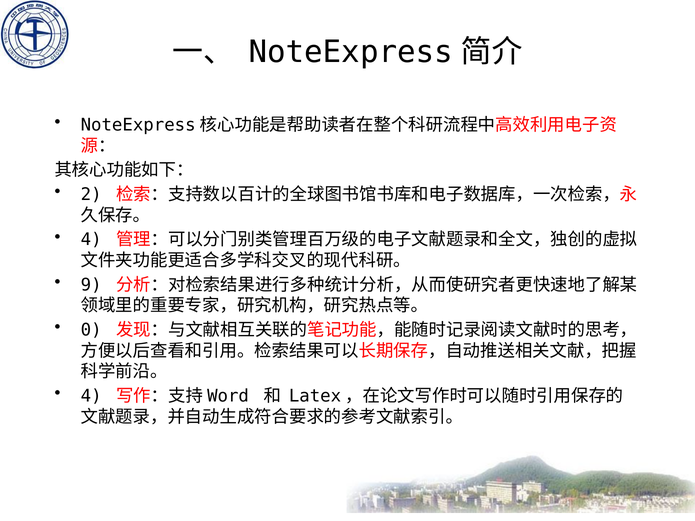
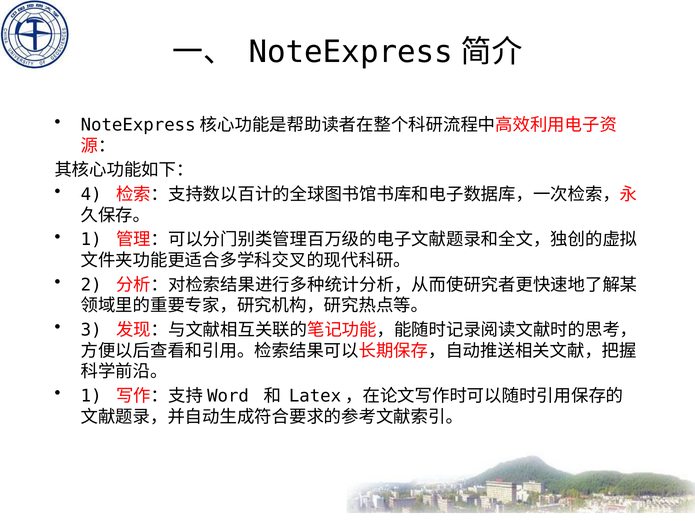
2: 2 -> 4 (91, 195)
4: 4 -> 1 (91, 240)
9: 9 -> 2 (91, 285)
0: 0 -> 3 (91, 330)
4: 4 -> 1 (91, 396)
